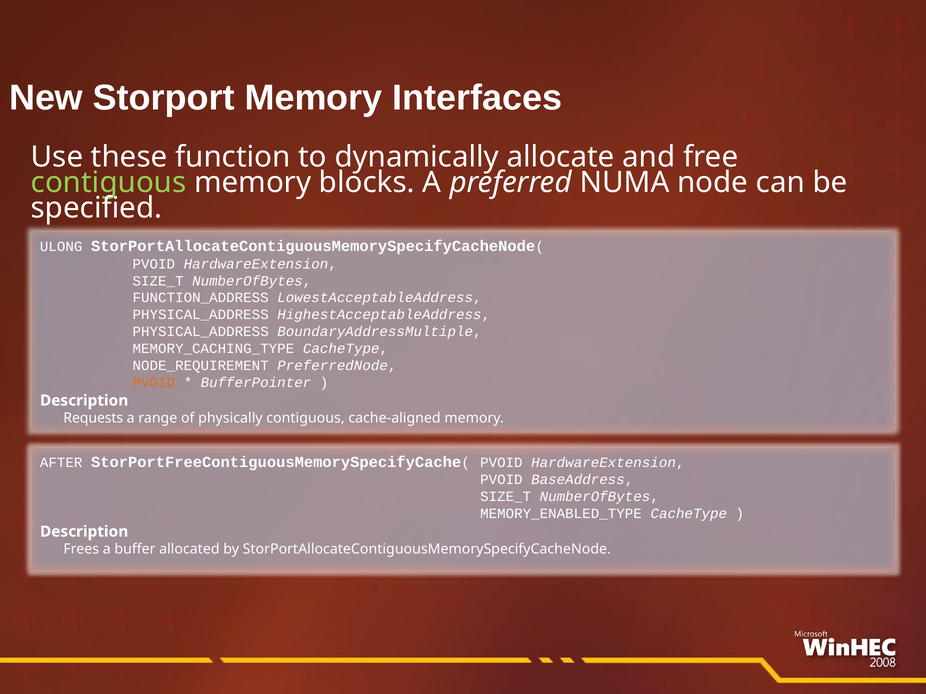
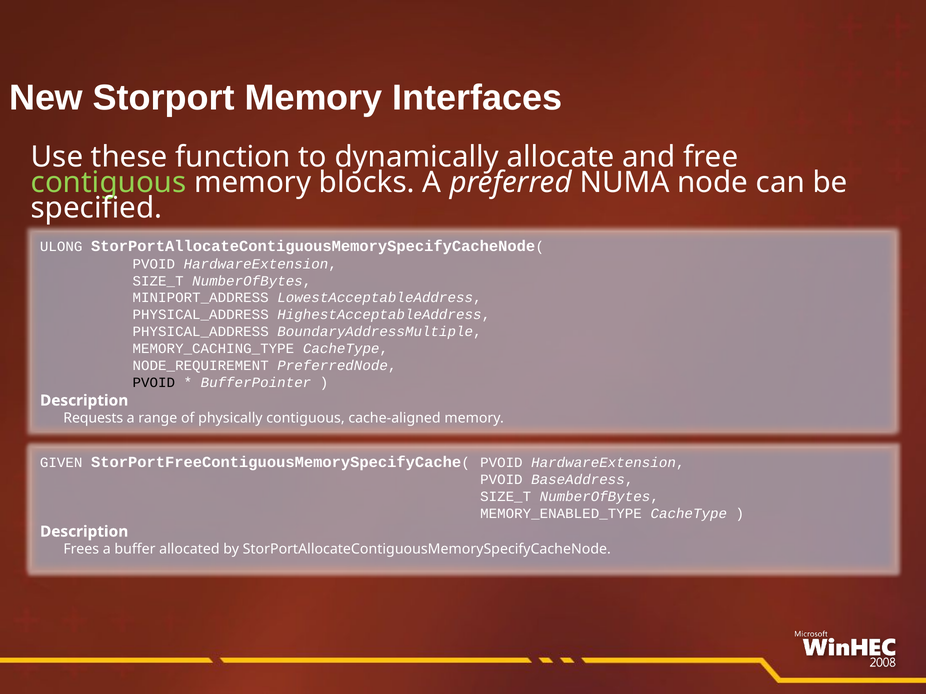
FUNCTION_ADDRESS: FUNCTION_ADDRESS -> MINIPORT_ADDRESS (201, 298)
PVOID colour: orange -> black (154, 383)
AFTER: AFTER -> GIVEN (61, 463)
